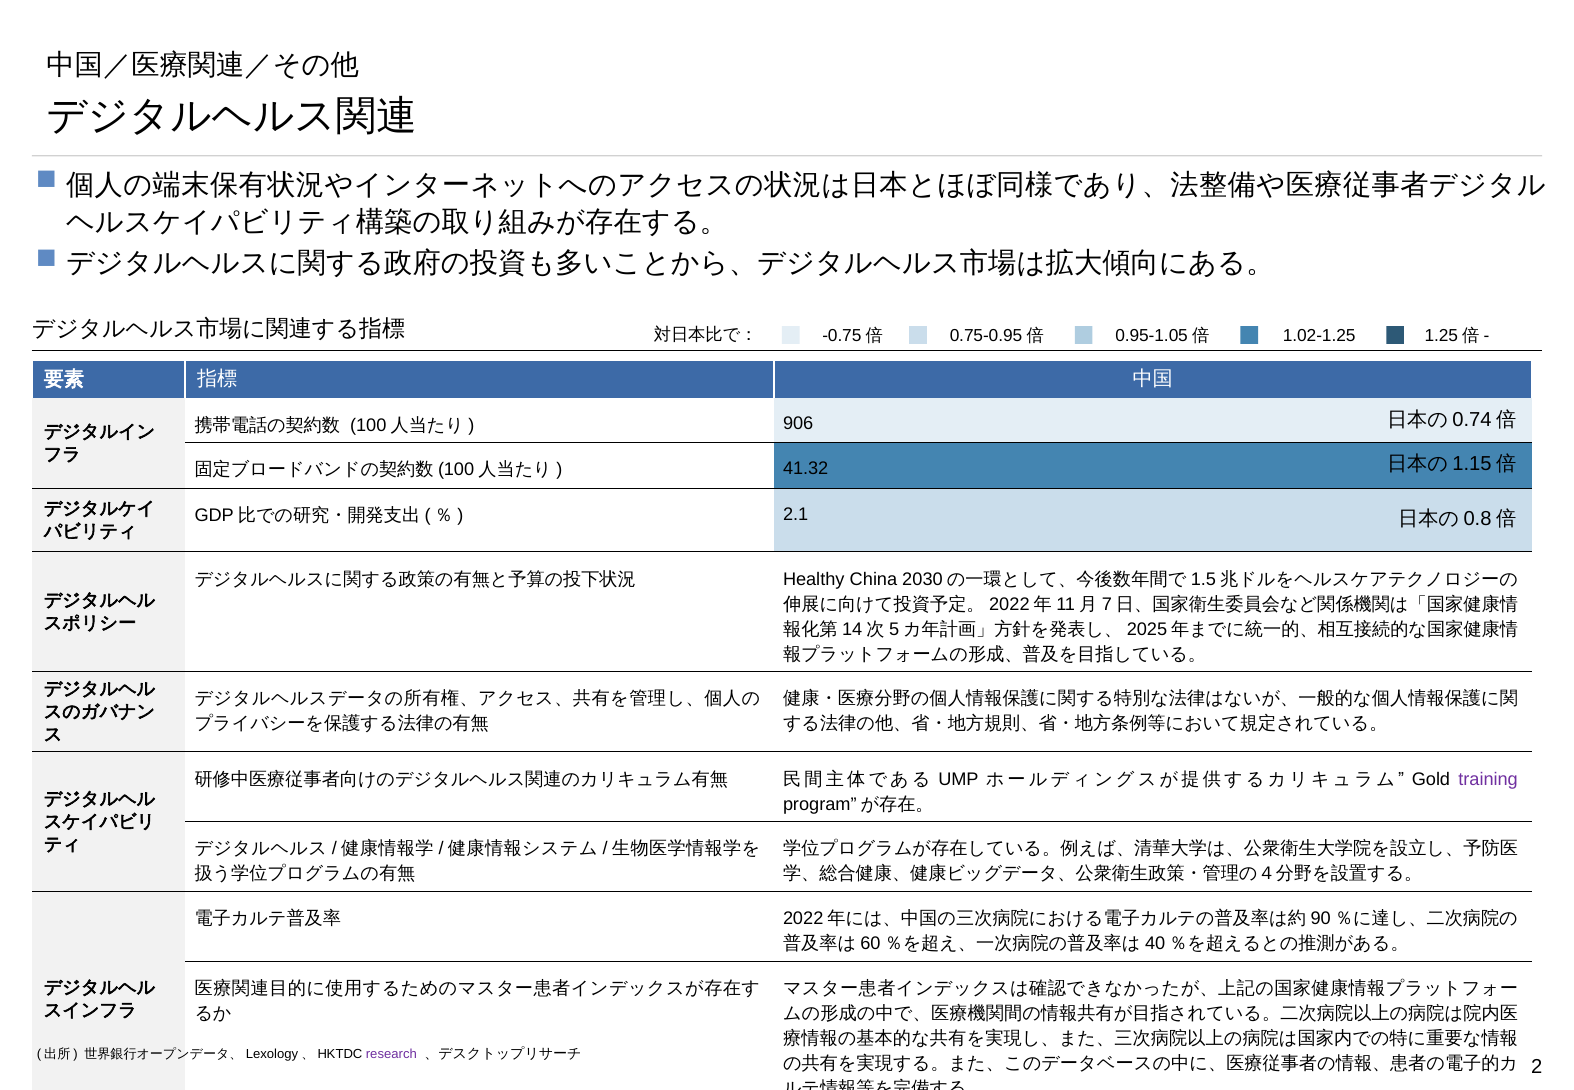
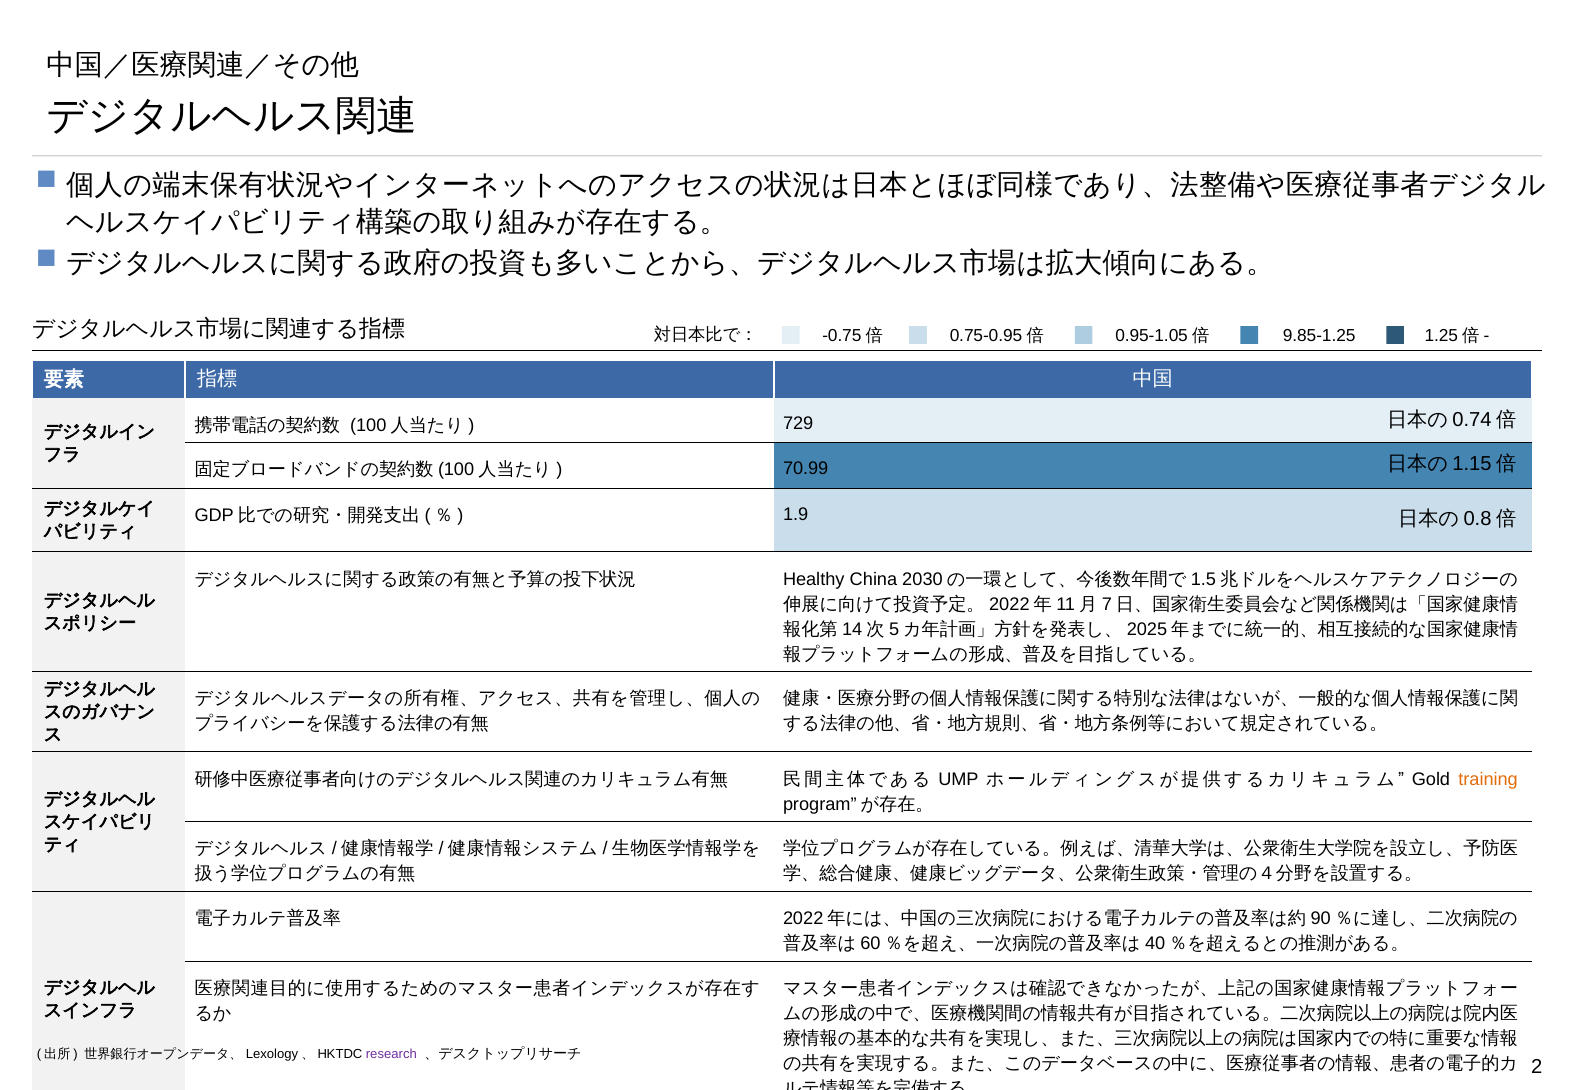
1.02-1.25: 1.02-1.25 -> 9.85-1.25 (1319, 336)
906: 906 -> 729 (798, 424)
41.32: 41.32 -> 70.99 (806, 469)
2.1: 2.1 -> 1.9 (796, 514)
training colour: purple -> orange (1488, 779)
